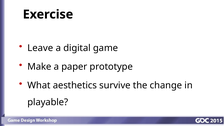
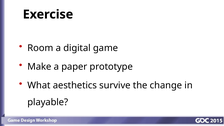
Leave: Leave -> Room (40, 48)
